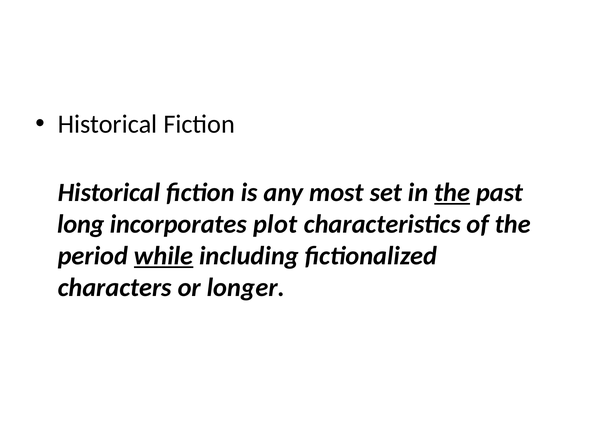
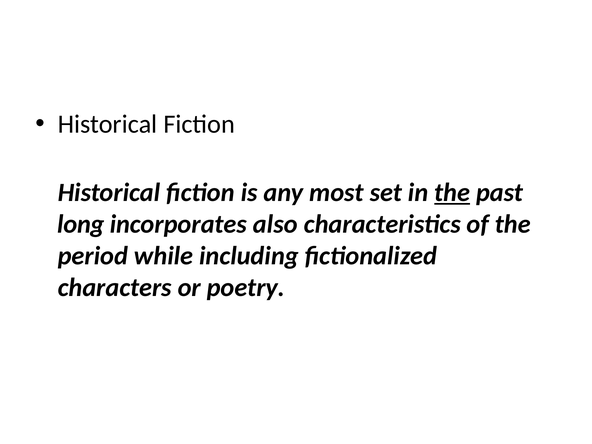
plot: plot -> also (275, 224)
while underline: present -> none (164, 256)
longer: longer -> poetry (246, 287)
